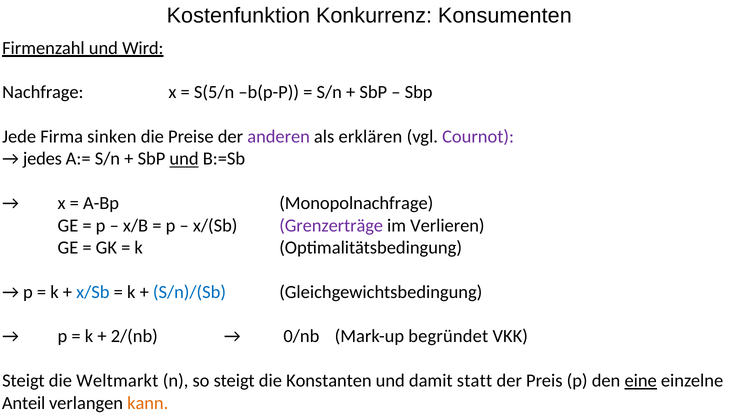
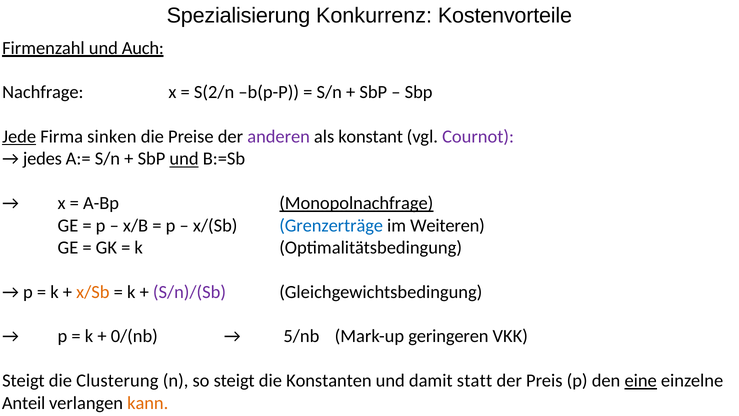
Kostenfunktion: Kostenfunktion -> Spezialisierung (238, 16)
Konsumenten: Konsumenten -> Kostenvorteile (505, 16)
Wird: Wird -> Auch (143, 48)
S(5/n: S(5/n -> S(2/n (214, 92)
Jede underline: none -> present (19, 137)
erklären: erklären -> konstant (371, 137)
Monopolnachfrage underline: none -> present (356, 203)
Grenzerträge colour: purple -> blue (331, 225)
Verlieren: Verlieren -> Weiteren (447, 225)
x/Sb colour: blue -> orange (93, 292)
S/n)/(Sb colour: blue -> purple (189, 292)
2/(nb: 2/(nb -> 0/(nb (134, 336)
0/nb: 0/nb -> 5/nb (301, 336)
begründet: begründet -> geringeren (448, 336)
Weltmarkt: Weltmarkt -> Clusterung (117, 380)
